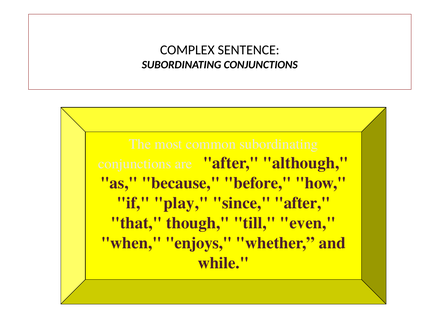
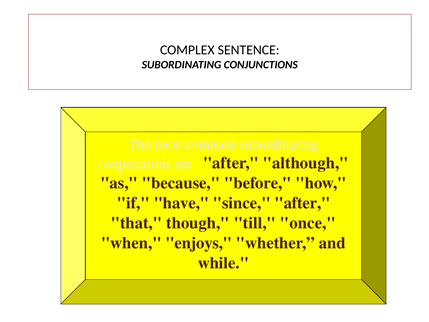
play: play -> have (181, 203)
even: even -> once (308, 223)
